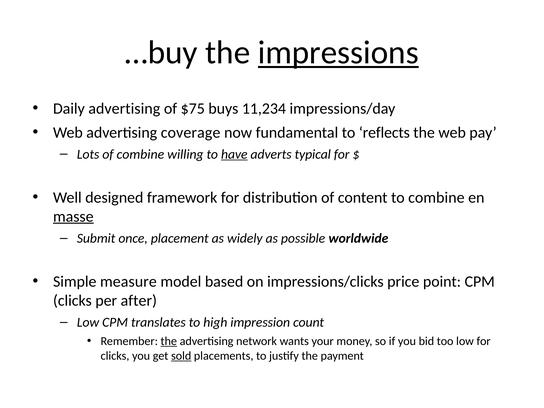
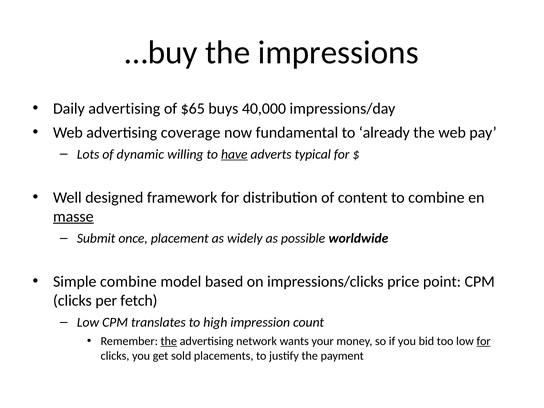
impressions underline: present -> none (338, 53)
$75: $75 -> $65 (193, 109)
11,234: 11,234 -> 40,000 (264, 109)
reflects: reflects -> already (384, 132)
of combine: combine -> dynamic (140, 154)
Simple measure: measure -> combine (128, 281)
after: after -> fetch (139, 301)
for underline: none -> present (484, 341)
sold underline: present -> none (181, 356)
